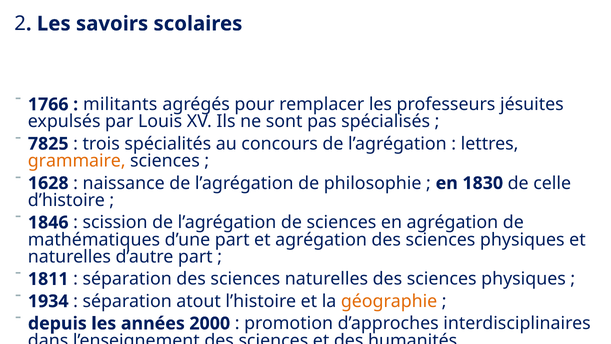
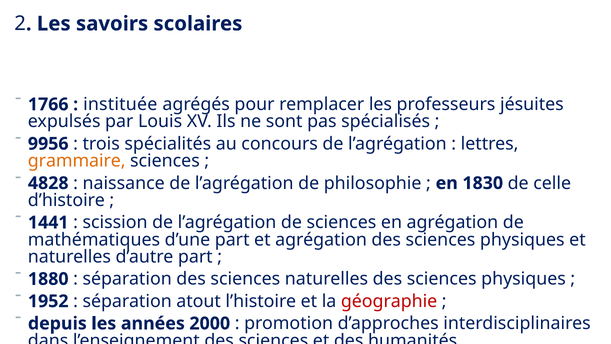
militants: militants -> instituée (120, 104)
7825: 7825 -> 9956 (48, 144)
1628: 1628 -> 4828 (48, 183)
1846: 1846 -> 1441 (48, 222)
1811: 1811 -> 1880 (48, 279)
1934: 1934 -> 1952 (48, 301)
géographie colour: orange -> red (389, 301)
